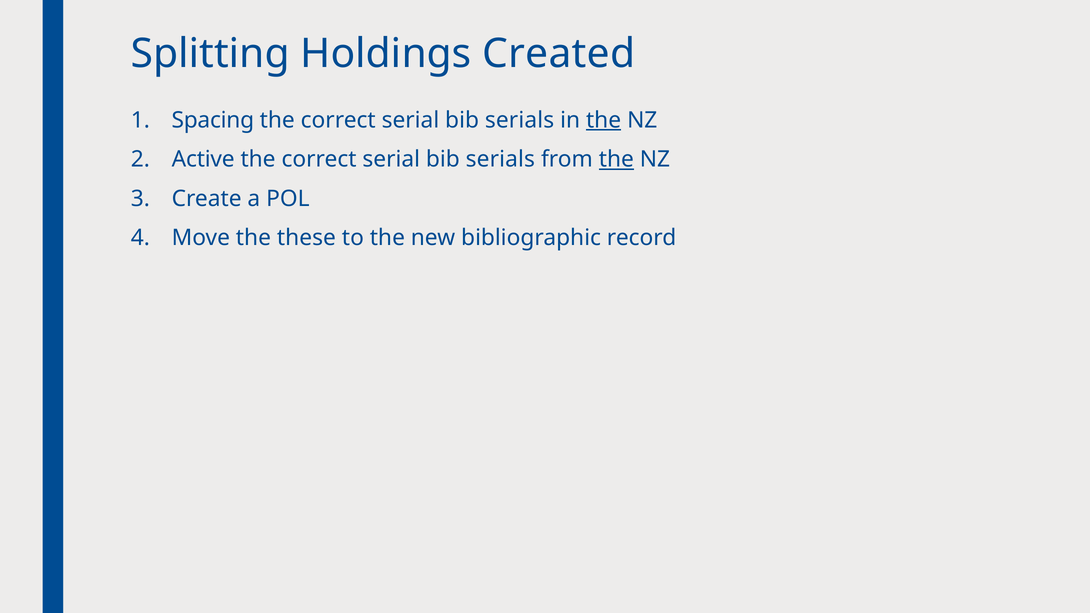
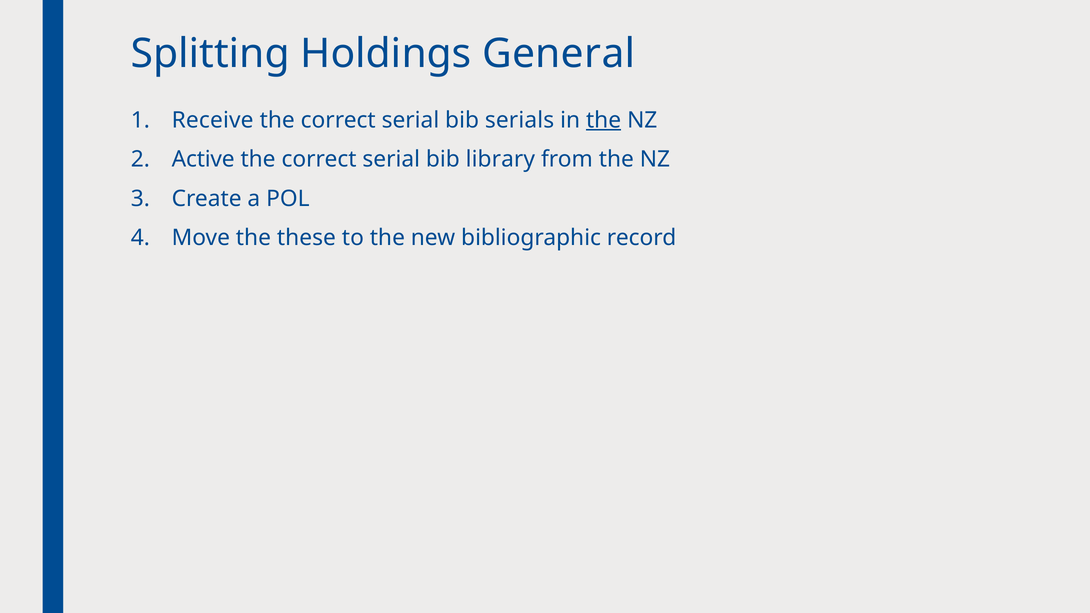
Created: Created -> General (559, 54)
Spacing: Spacing -> Receive (213, 120)
serials: serials -> library (500, 159)
the underline: present -> none (616, 159)
